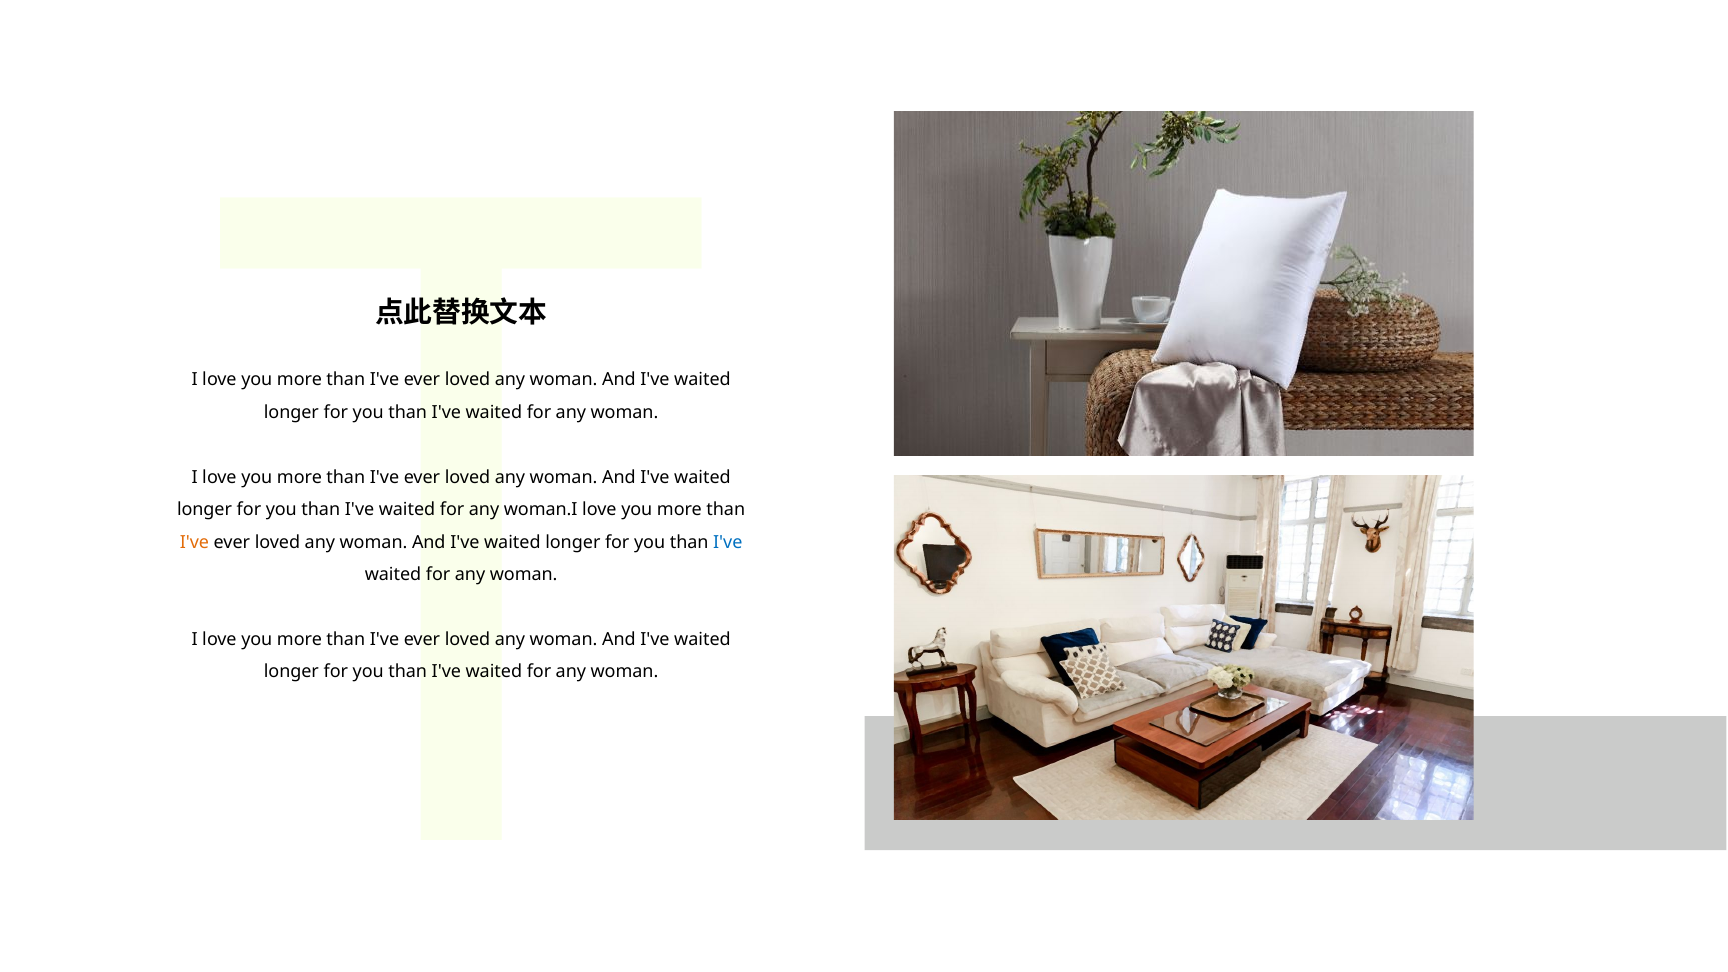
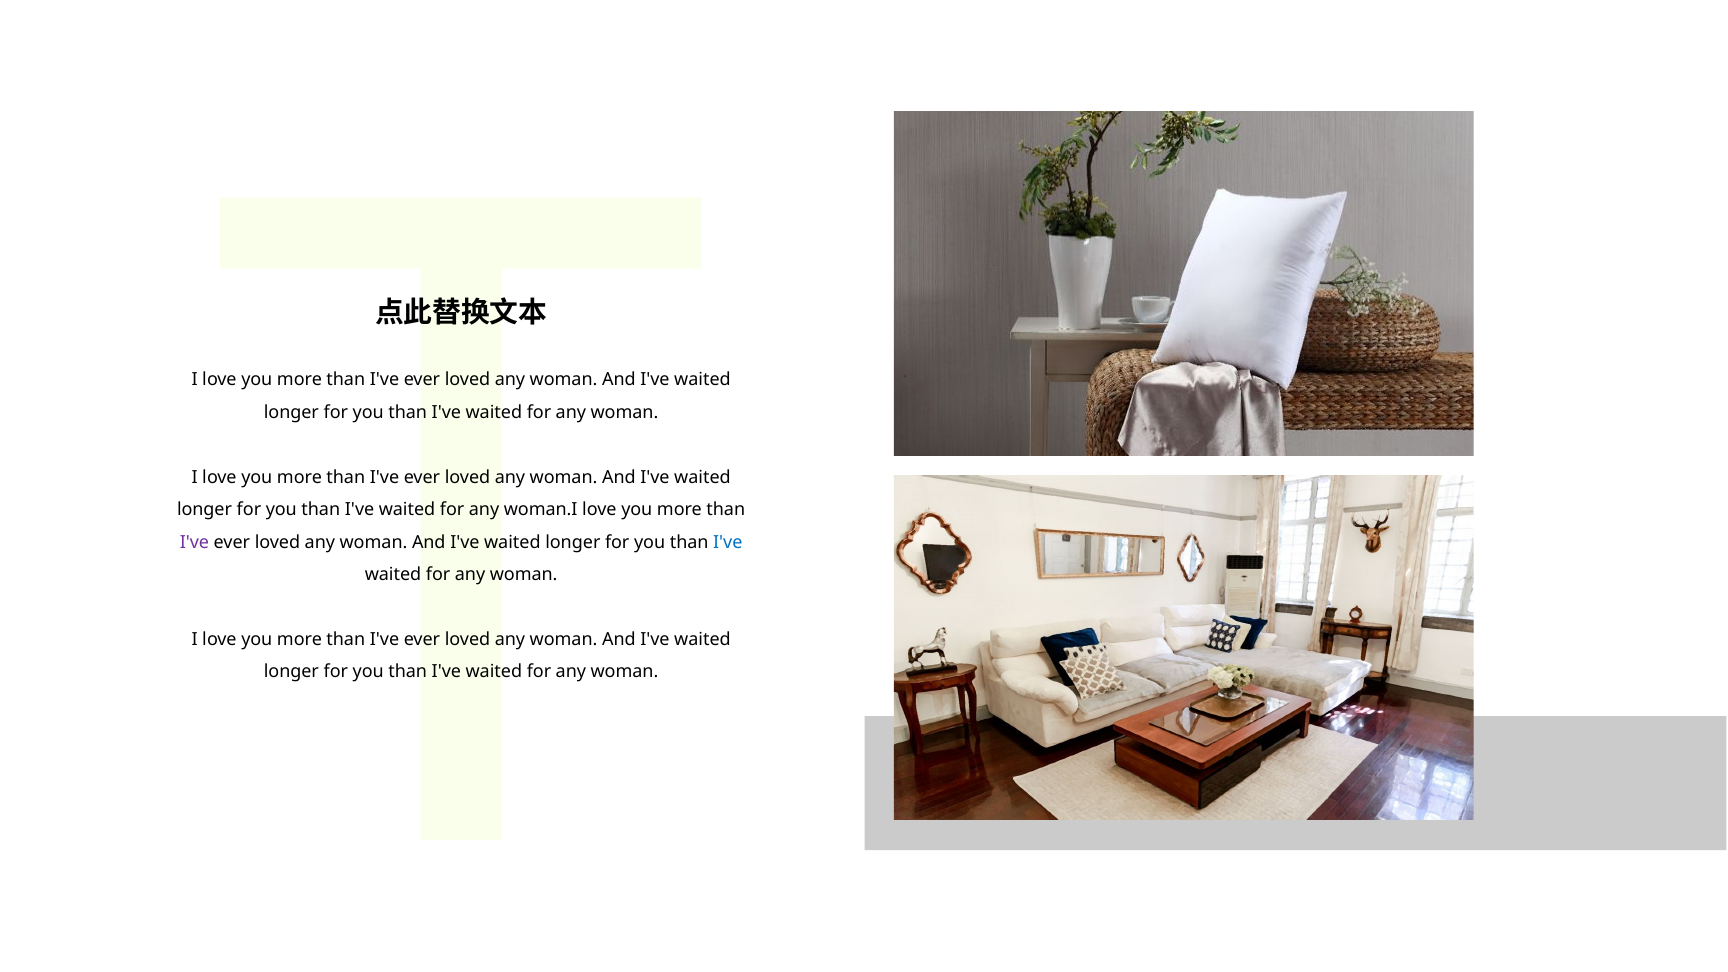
I've colour: orange -> purple (194, 542)
